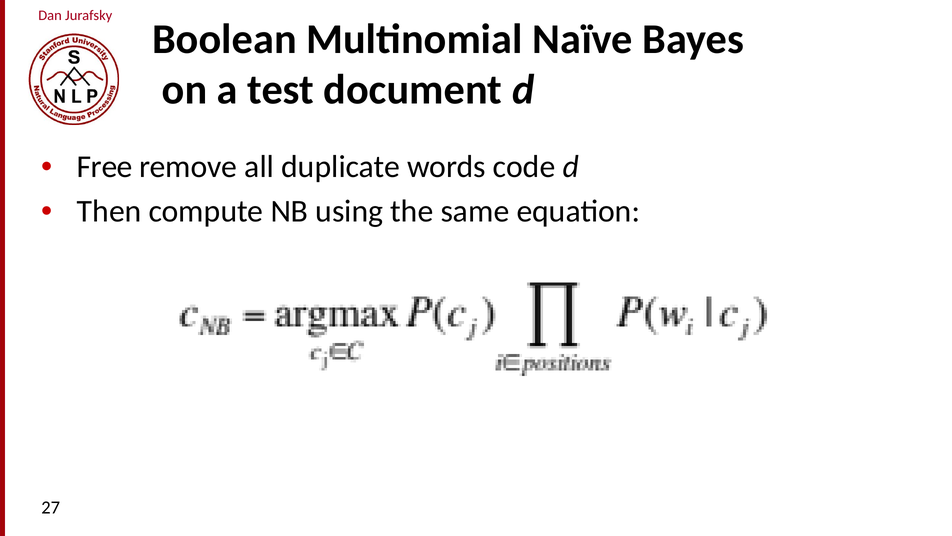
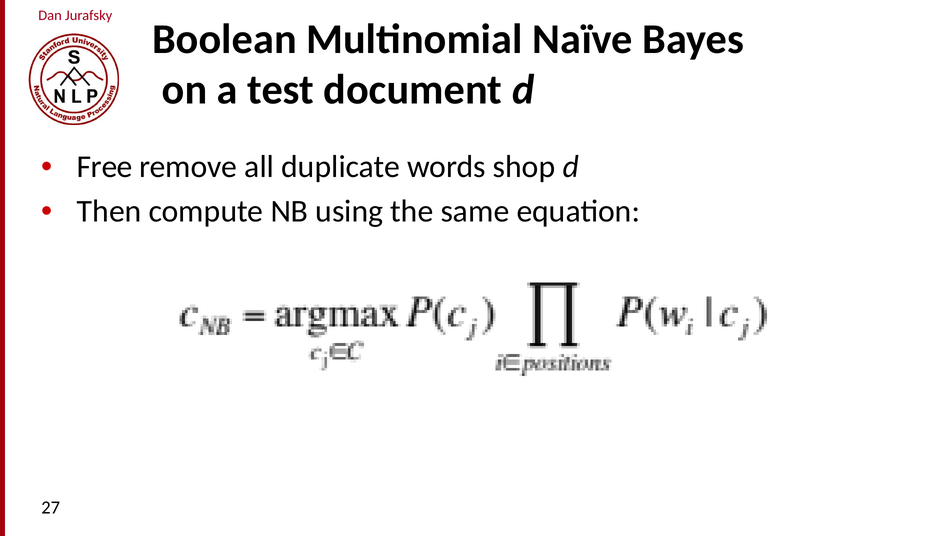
code: code -> shop (524, 167)
